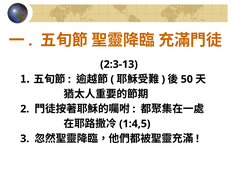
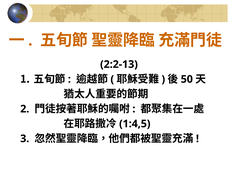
2:3-13: 2:3-13 -> 2:2-13 (119, 64)
